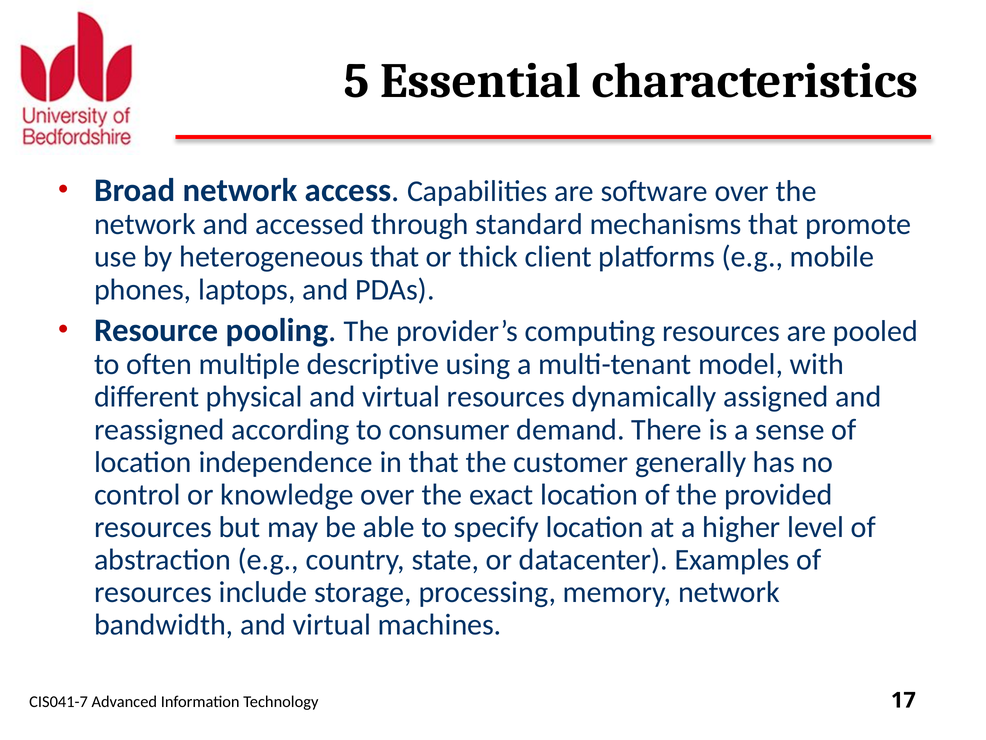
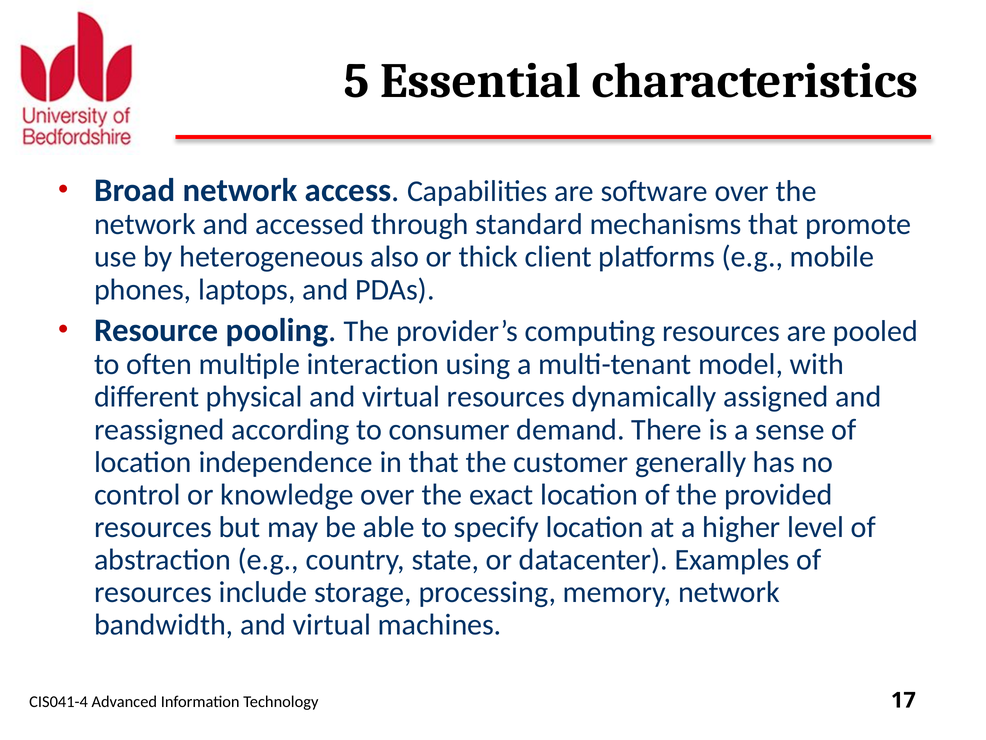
heterogeneous that: that -> also (395, 257)
descriptive: descriptive -> interaction (373, 364)
CIS041-7: CIS041-7 -> CIS041-4 (59, 701)
